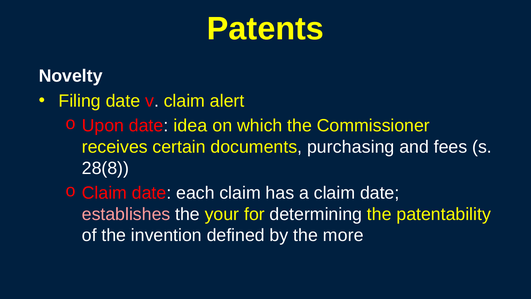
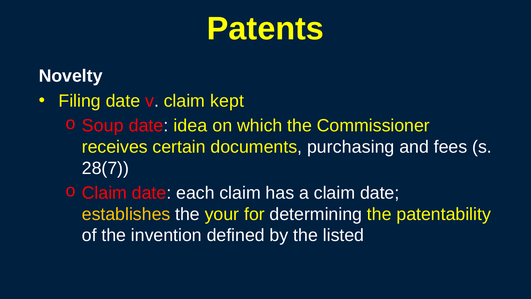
alert: alert -> kept (227, 101)
Upon: Upon -> Soup (103, 126)
28(8: 28(8 -> 28(7 (105, 168)
establishes colour: pink -> yellow (126, 214)
more: more -> listed (343, 235)
